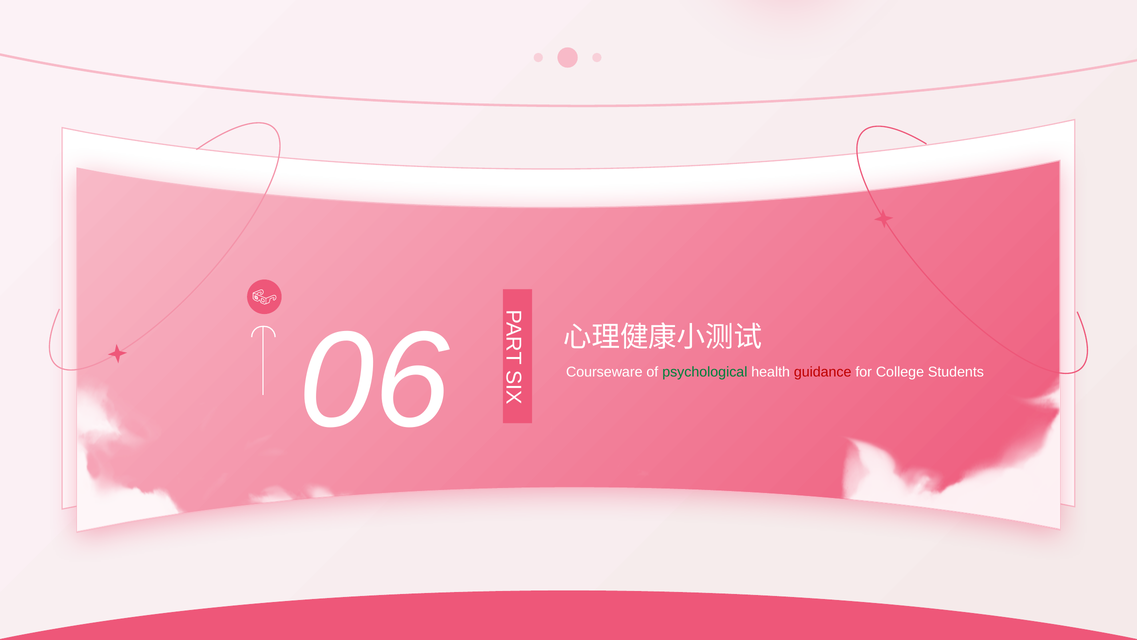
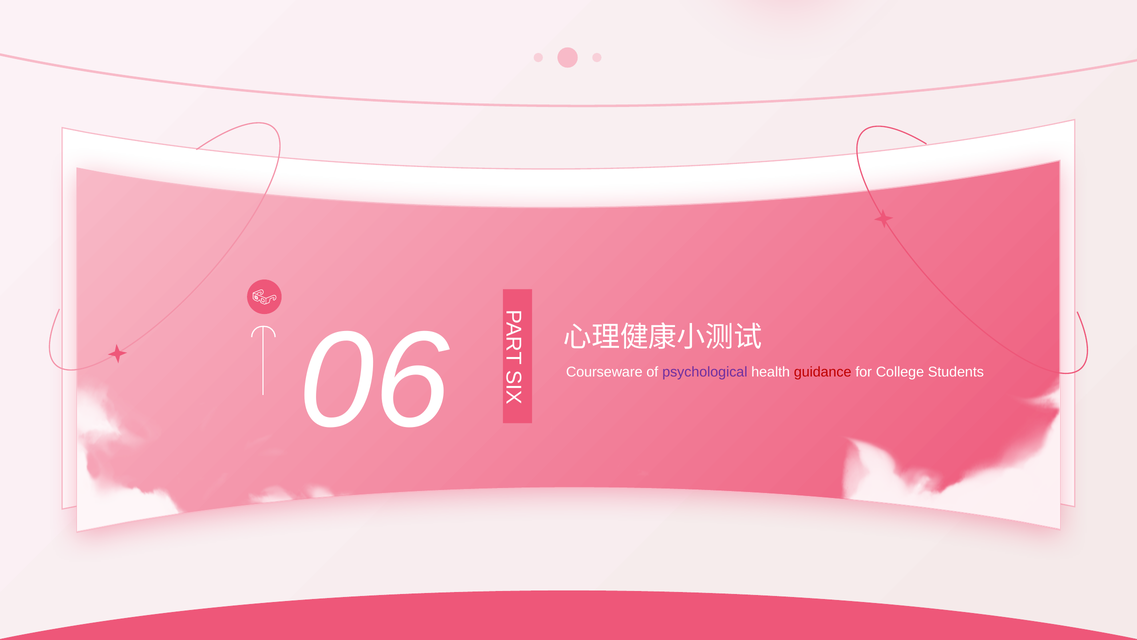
psychological colour: green -> purple (705, 372)
